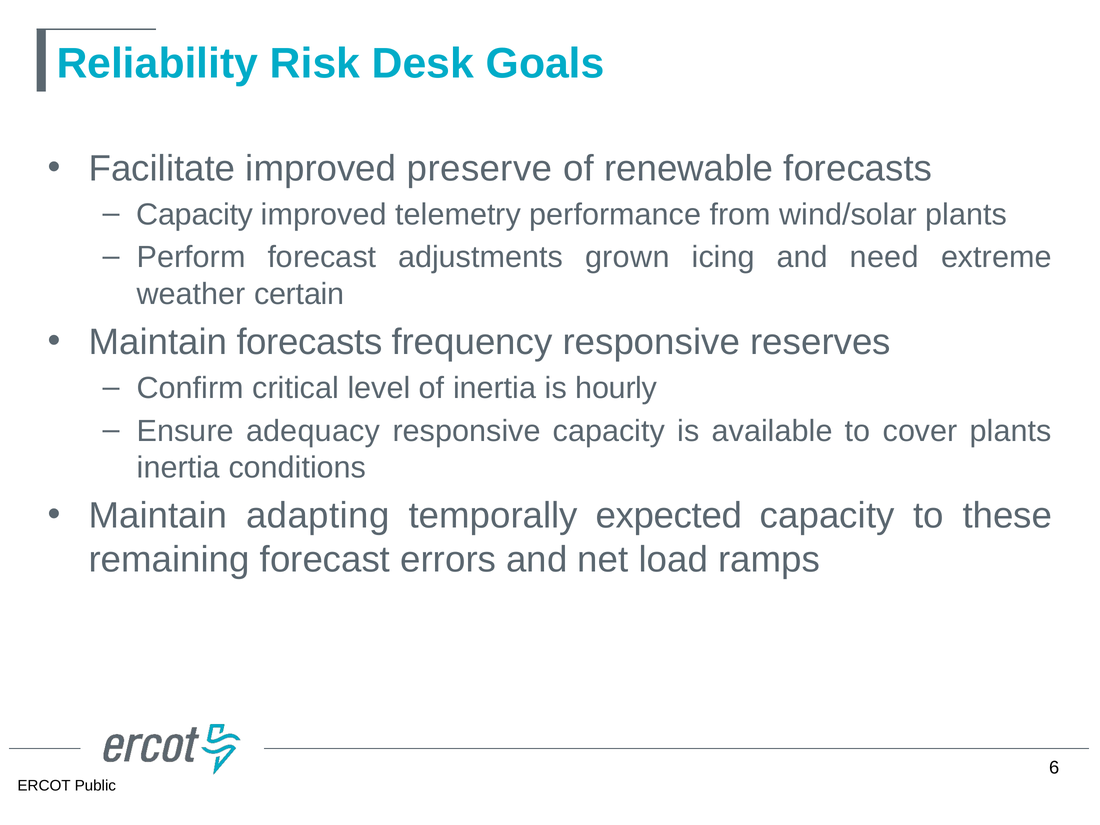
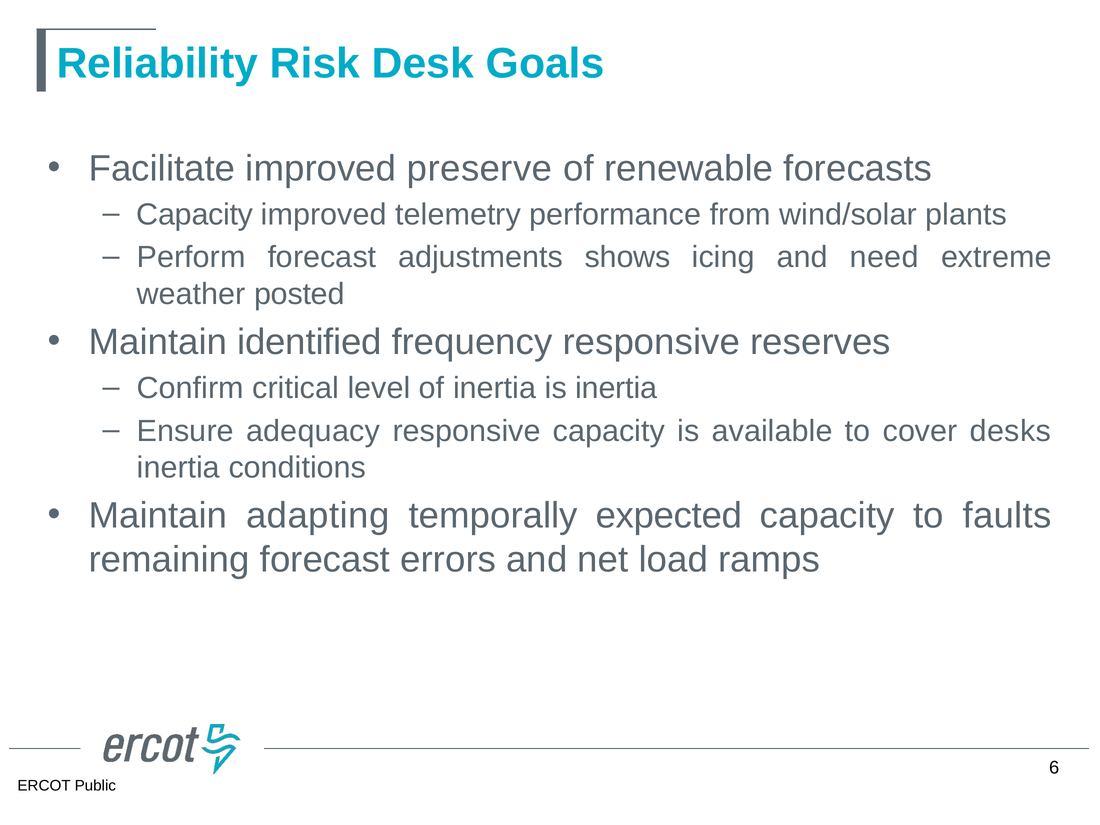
grown: grown -> shows (628, 257)
certain: certain -> posted (299, 294)
Maintain forecasts: forecasts -> identified (310, 342)
is hourly: hourly -> inertia (616, 388)
cover plants: plants -> desks (1010, 431)
these: these -> faults (1007, 516)
